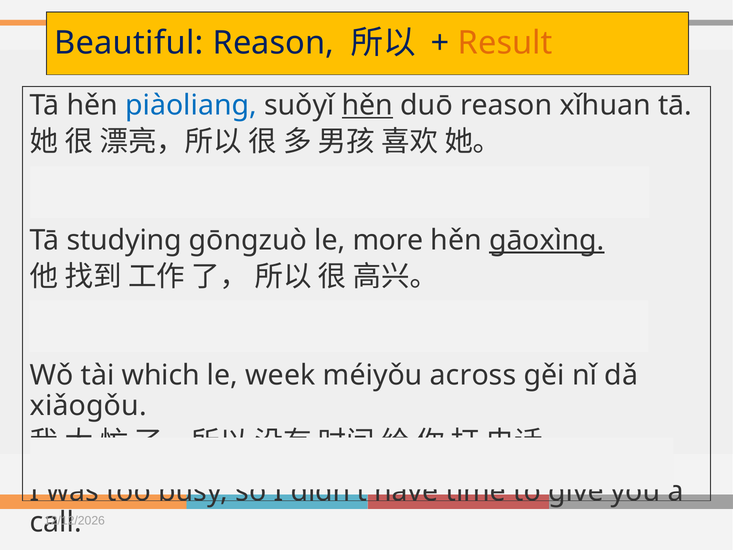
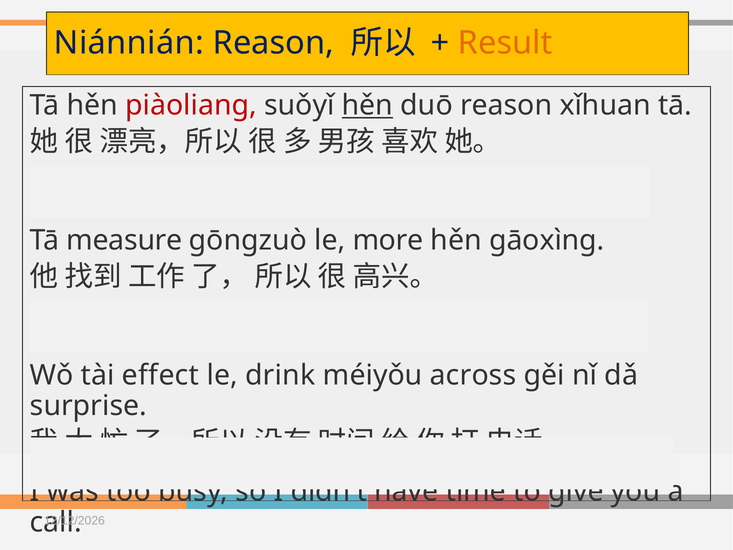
Beautiful: Beautiful -> Niánnián (129, 43)
piàoliang colour: blue -> red (191, 105)
studying: studying -> measure (124, 240)
gāoxìng underline: present -> none (547, 240)
which: which -> effect (161, 375)
week: week -> drink (280, 375)
xiǎogǒu: xiǎogǒu -> surprise (88, 406)
